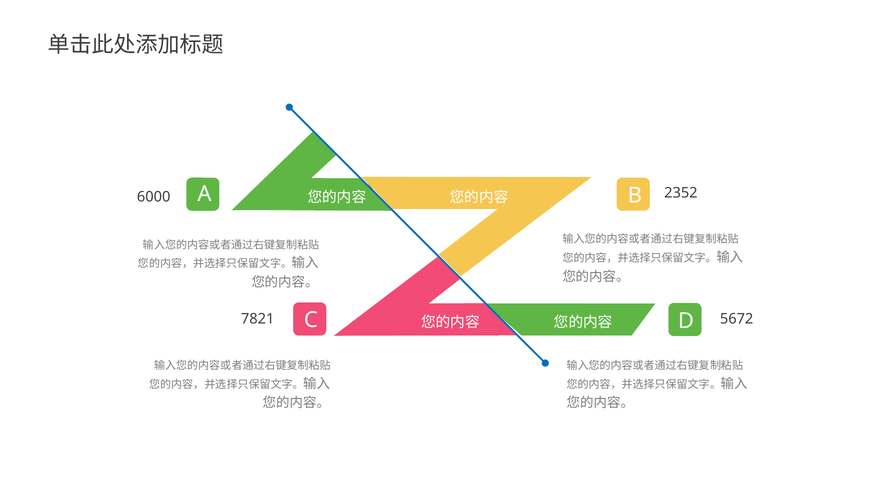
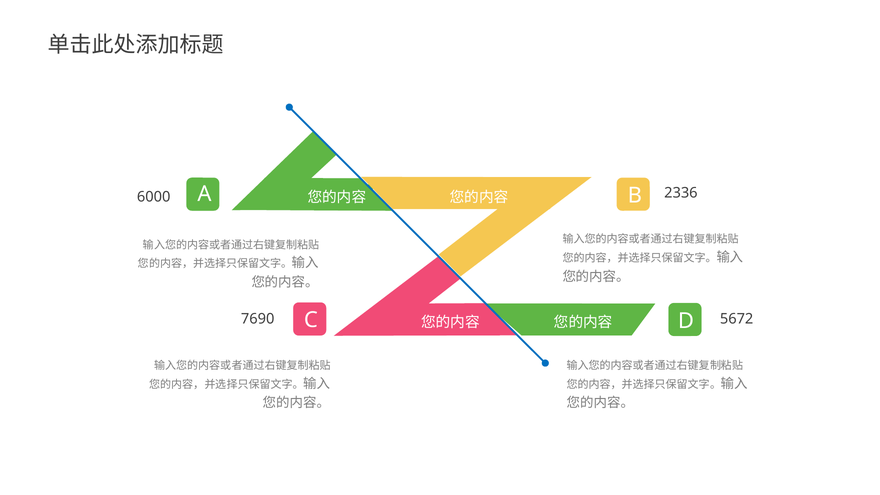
2352: 2352 -> 2336 (681, 193)
7821: 7821 -> 7690 (258, 319)
